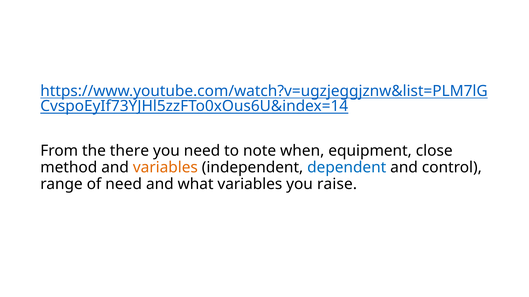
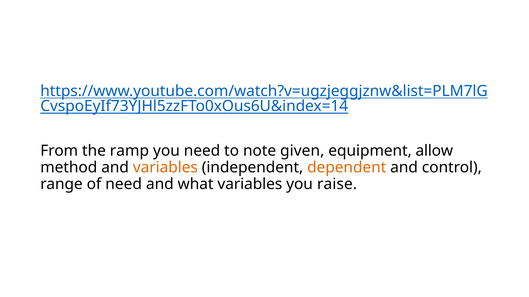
there: there -> ramp (129, 151)
when: when -> given (302, 151)
close: close -> allow (434, 151)
dependent colour: blue -> orange (347, 168)
